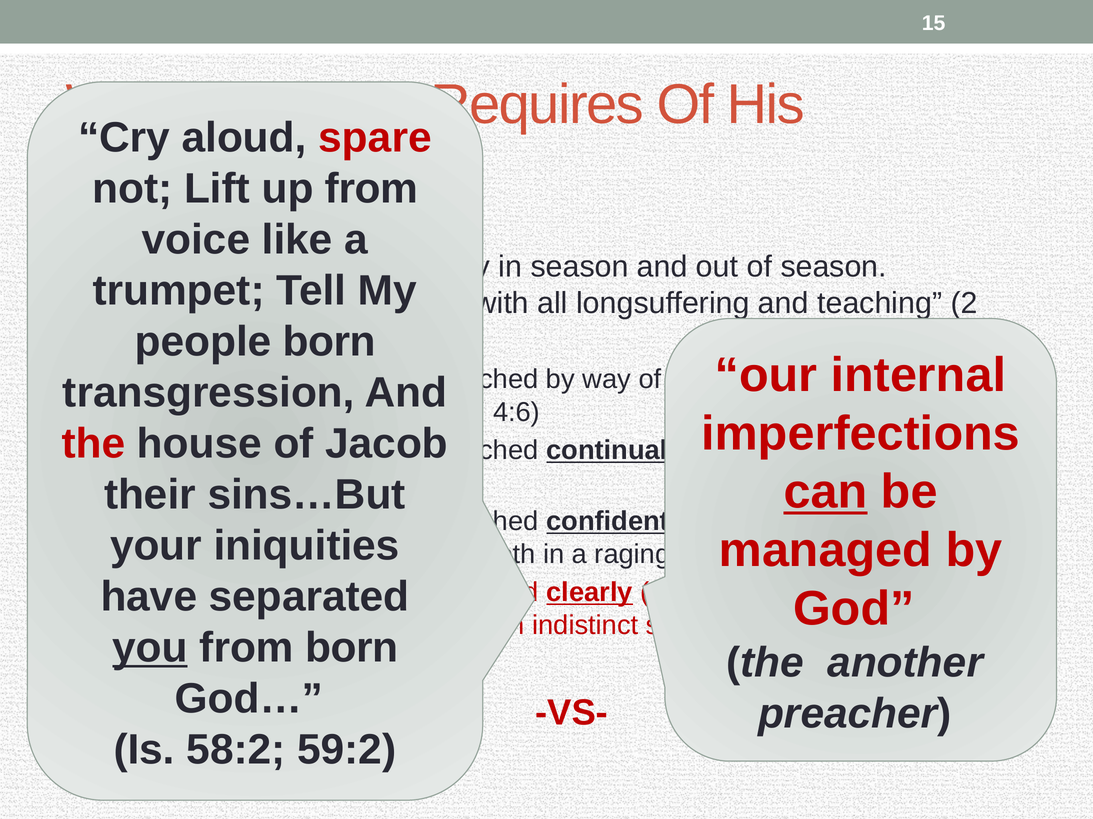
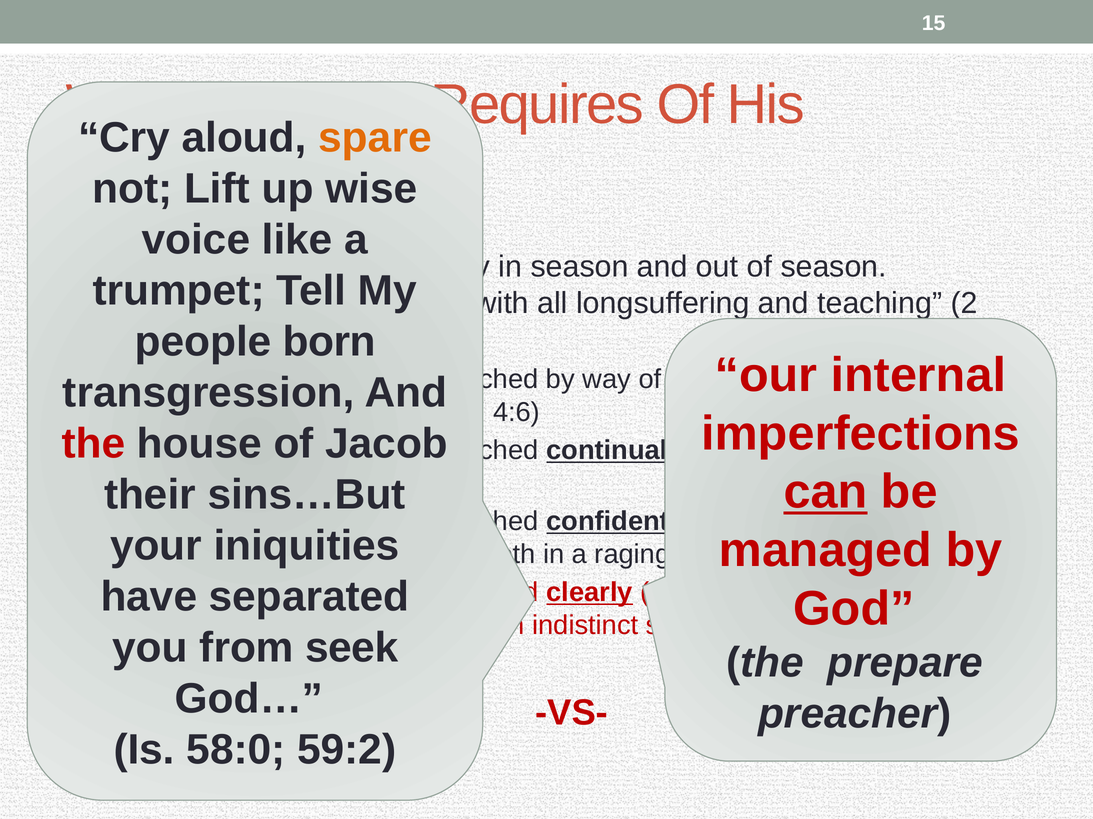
spare colour: red -> orange (375, 138)
from: from -> wise (371, 189)
you underline: present -> none (150, 648)
from born: born -> seek (352, 648)
another: another -> prepare (905, 663)
58:2: 58:2 -> 58:0 (236, 750)
